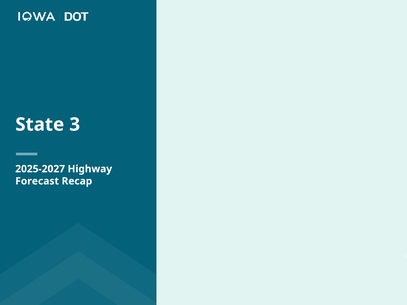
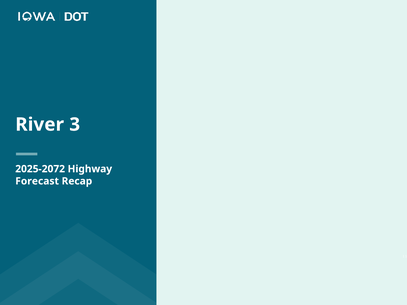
State: State -> River (40, 125)
2025-2027: 2025-2027 -> 2025-2072 (40, 169)
